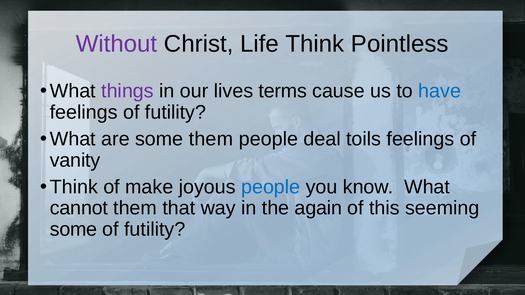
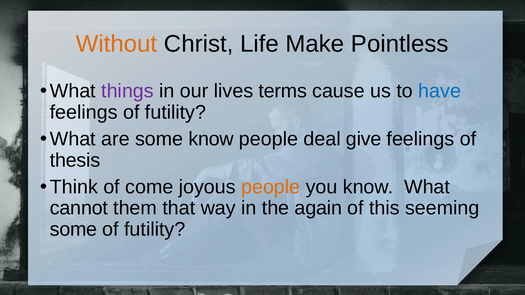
Without colour: purple -> orange (117, 44)
Life Think: Think -> Make (315, 44)
some them: them -> know (211, 139)
toils: toils -> give (364, 139)
vanity: vanity -> thesis (75, 160)
make: make -> come (149, 187)
people colour: blue -> orange (271, 187)
